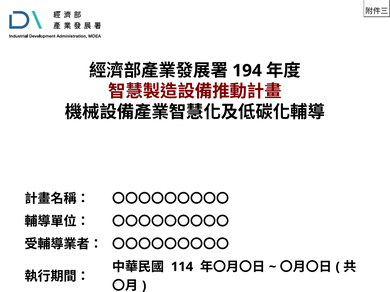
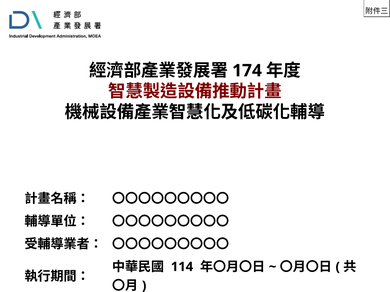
194: 194 -> 174 (247, 71)
